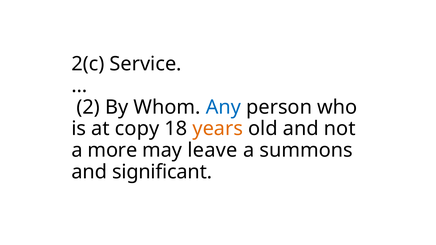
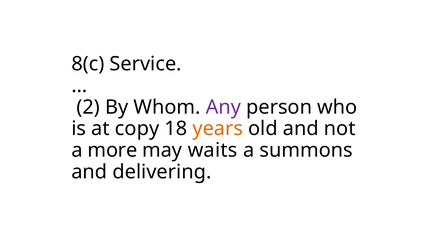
2(c: 2(c -> 8(c (88, 64)
Any colour: blue -> purple (223, 107)
leave: leave -> waits (213, 150)
significant: significant -> delivering (162, 172)
